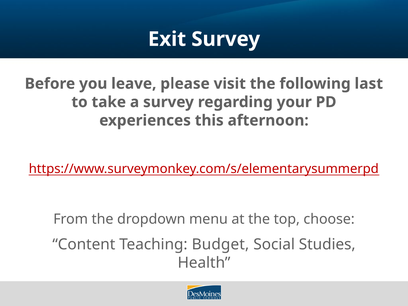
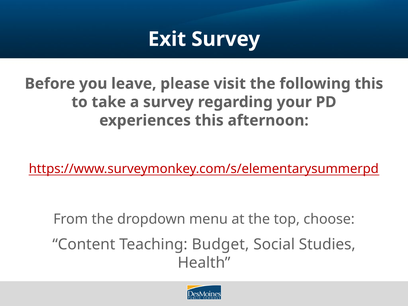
following last: last -> this (369, 84)
